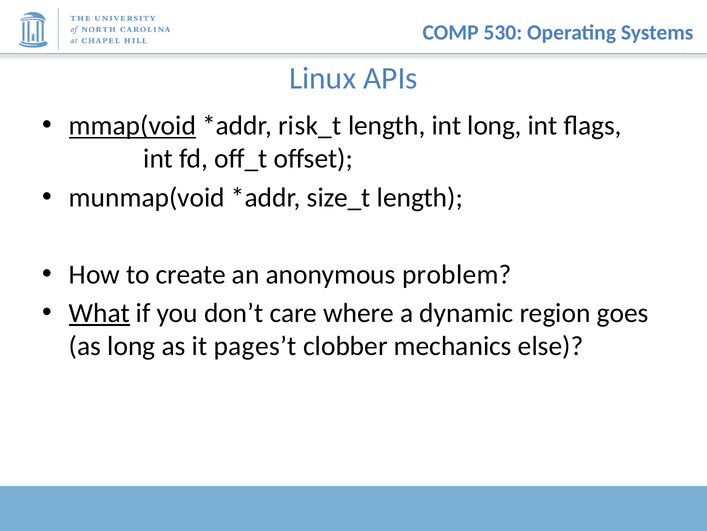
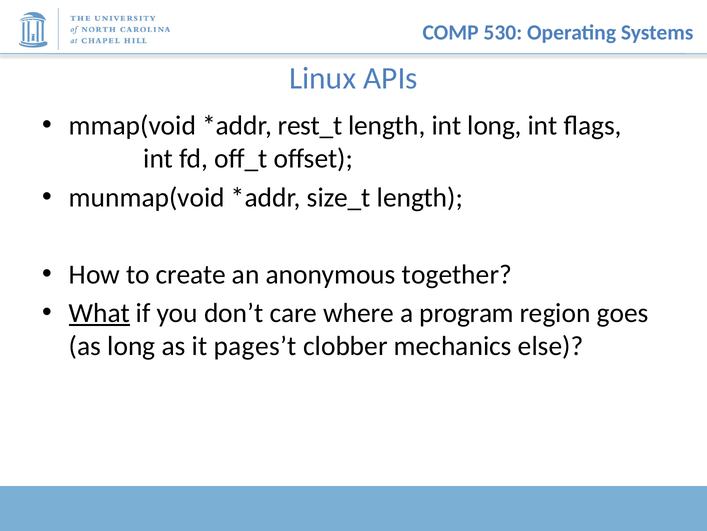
mmap(void underline: present -> none (132, 126)
risk_t: risk_t -> rest_t (310, 126)
problem: problem -> together (457, 274)
dynamic: dynamic -> program (467, 313)
